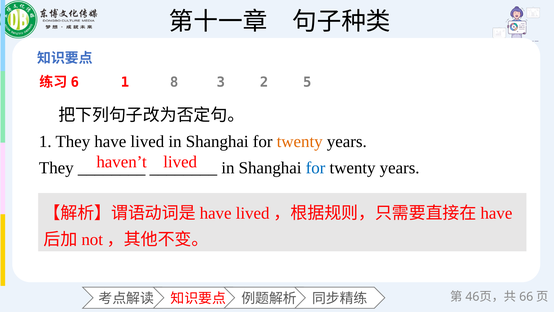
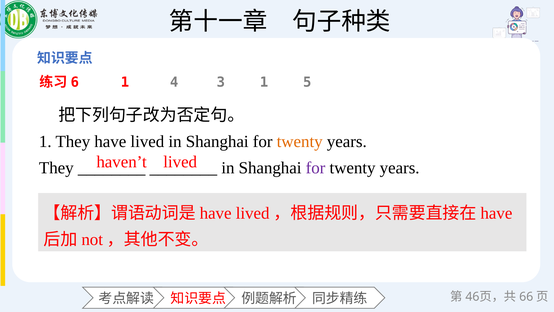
8: 8 -> 4 (174, 82)
3 2: 2 -> 1 (264, 82)
for colour: blue -> purple (316, 168)
